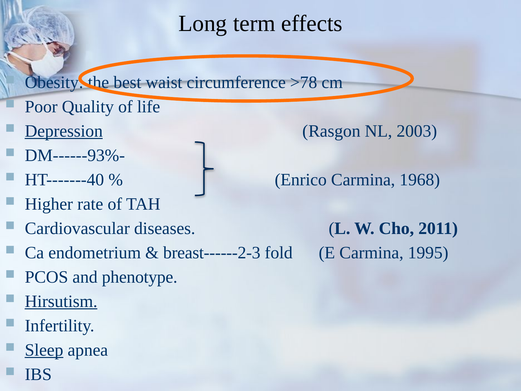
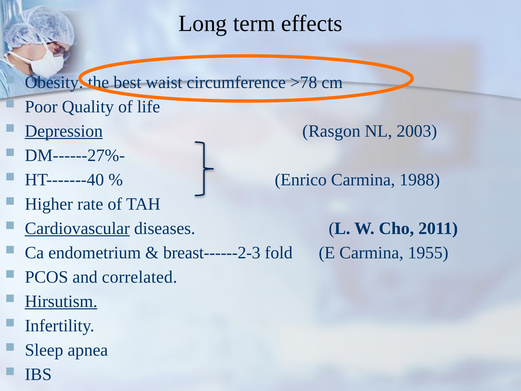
DM------93%-: DM------93%- -> DM------27%- (75, 155)
1968: 1968 -> 1988 (420, 180)
Cardiovascular underline: none -> present (77, 228)
1995: 1995 -> 1955 (428, 253)
phenotype: phenotype -> correlated (140, 277)
Sleep underline: present -> none (44, 350)
